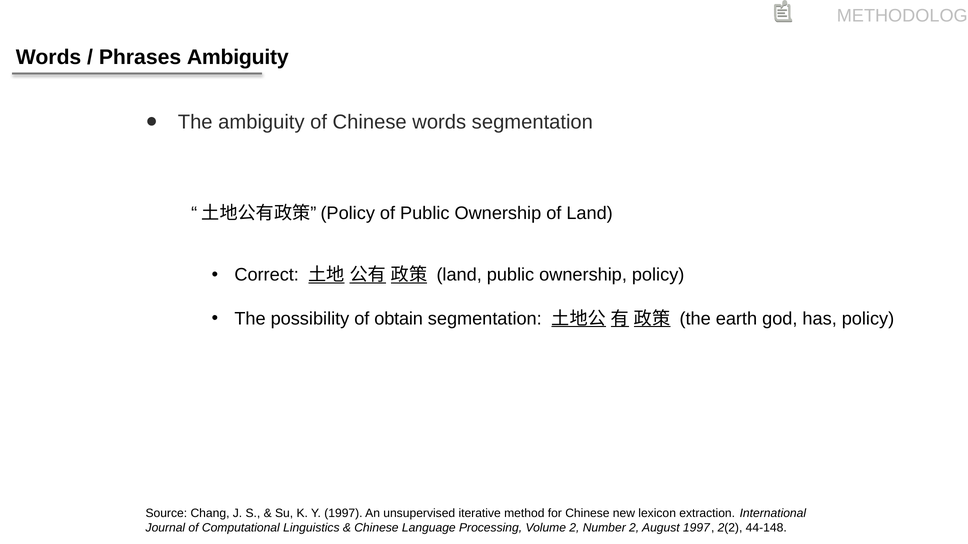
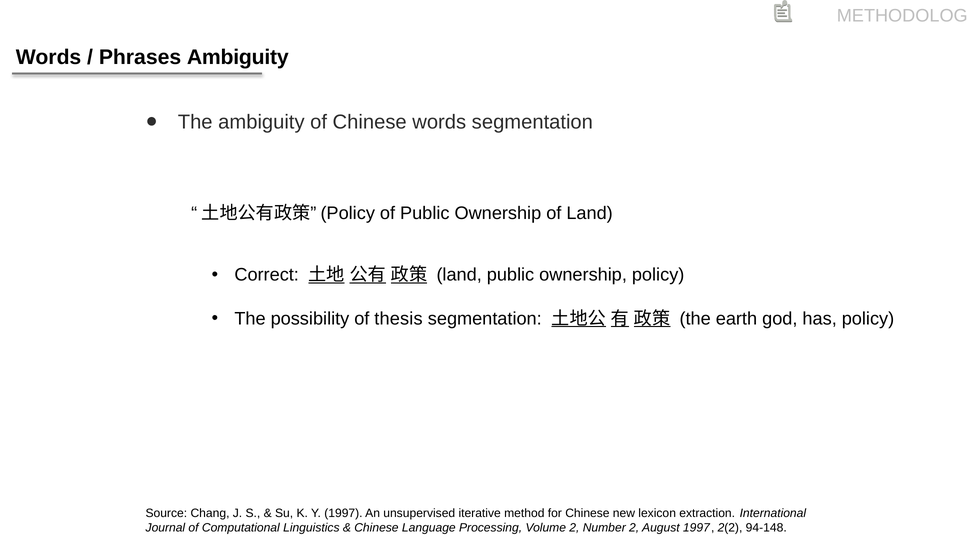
obtain: obtain -> thesis (398, 319)
44-148: 44-148 -> 94-148 (766, 528)
